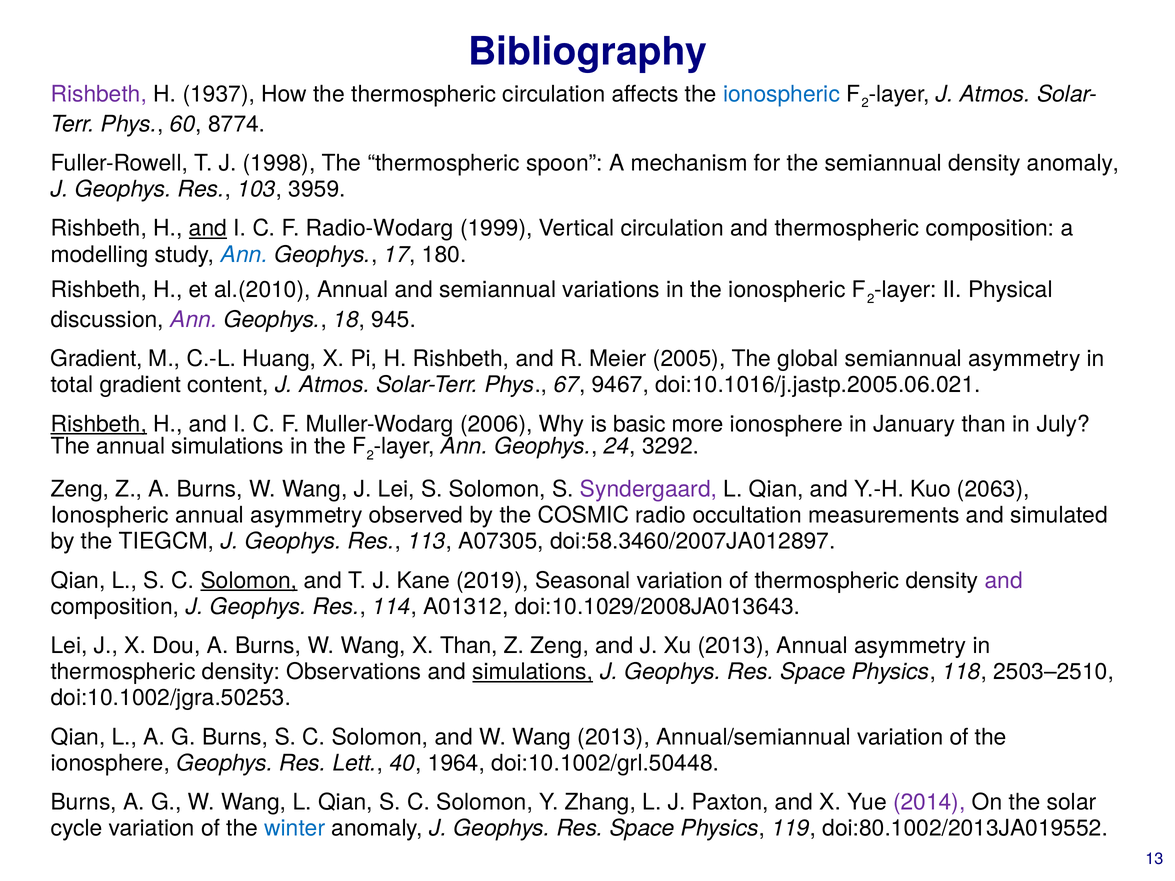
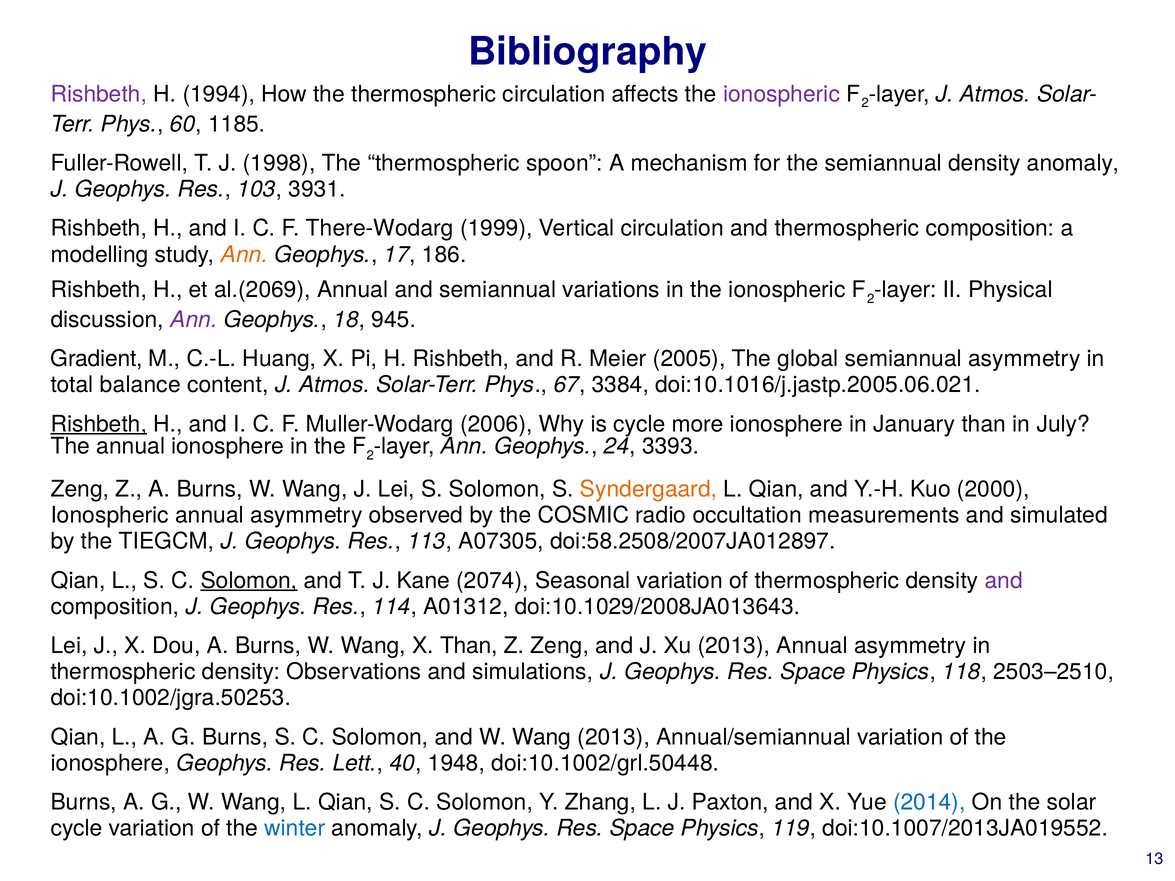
1937: 1937 -> 1994 (219, 94)
ionospheric colour: blue -> purple (782, 94)
8774: 8774 -> 1185 (237, 124)
3959: 3959 -> 3931 (317, 189)
and underline: present -> none (208, 228)
Radio-Wodarg: Radio-Wodarg -> There-Wodarg (380, 228)
Ann colour: blue -> orange (244, 255)
180: 180 -> 186 (444, 255)
al.(2010: al.(2010 -> al.(2069 (262, 290)
total gradient: gradient -> balance (140, 385)
9467: 9467 -> 3384 (620, 385)
is basic: basic -> cycle (639, 424)
annual simulations: simulations -> ionosphere (228, 446)
3292: 3292 -> 3393 (671, 446)
Syndergaard colour: purple -> orange (649, 489)
2063: 2063 -> 2000 (993, 489)
doi:58.3460/2007JA012897: doi:58.3460/2007JA012897 -> doi:58.2508/2007JA012897 (693, 542)
2019: 2019 -> 2074 (492, 581)
simulations underline: present -> none (533, 672)
1964: 1964 -> 1948 (456, 763)
2014 colour: purple -> blue (929, 802)
doi:80.1002/2013JA019552: doi:80.1002/2013JA019552 -> doi:10.1007/2013JA019552 (965, 829)
